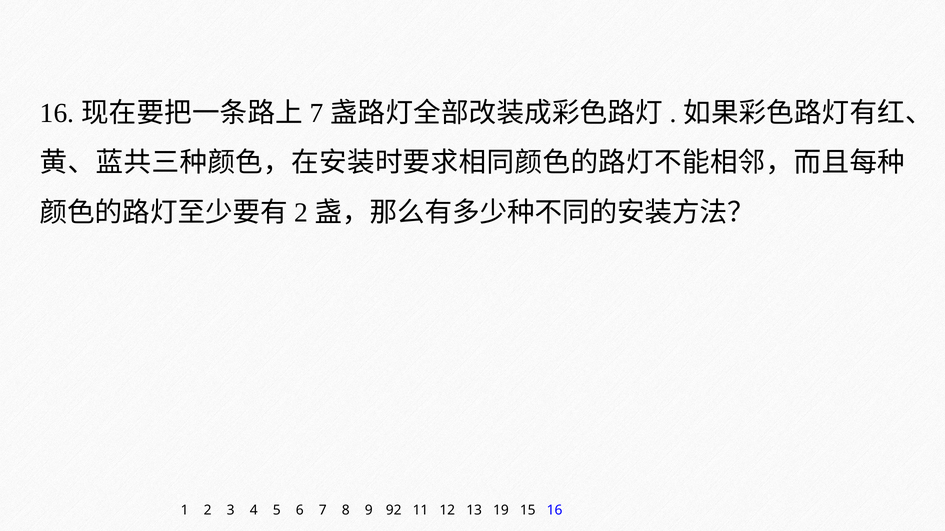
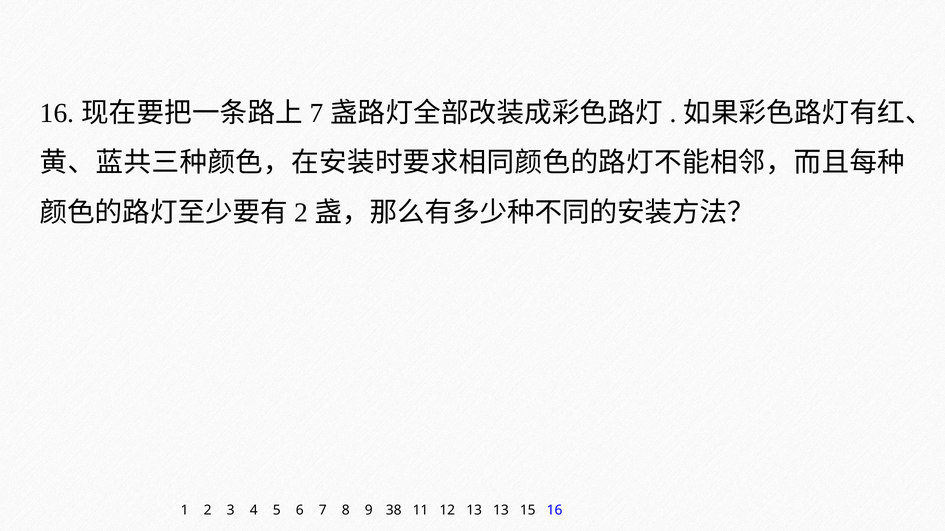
92: 92 -> 38 (394, 511)
13 19: 19 -> 13 (501, 511)
